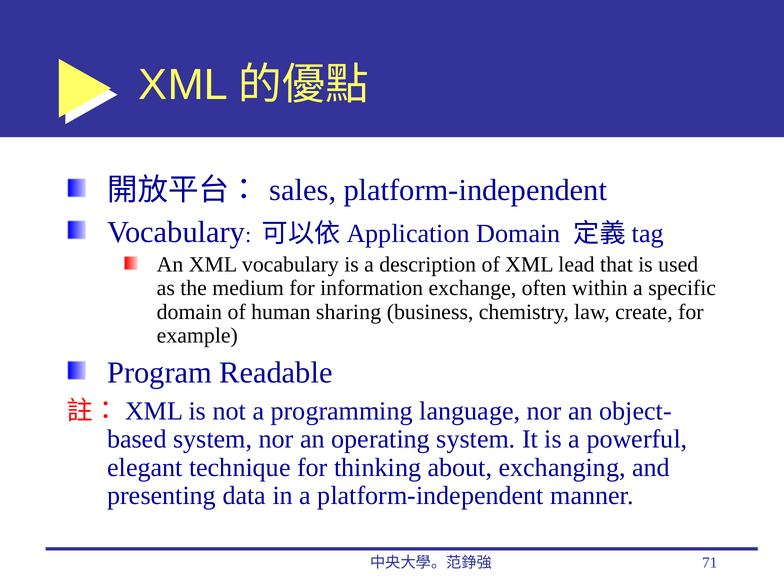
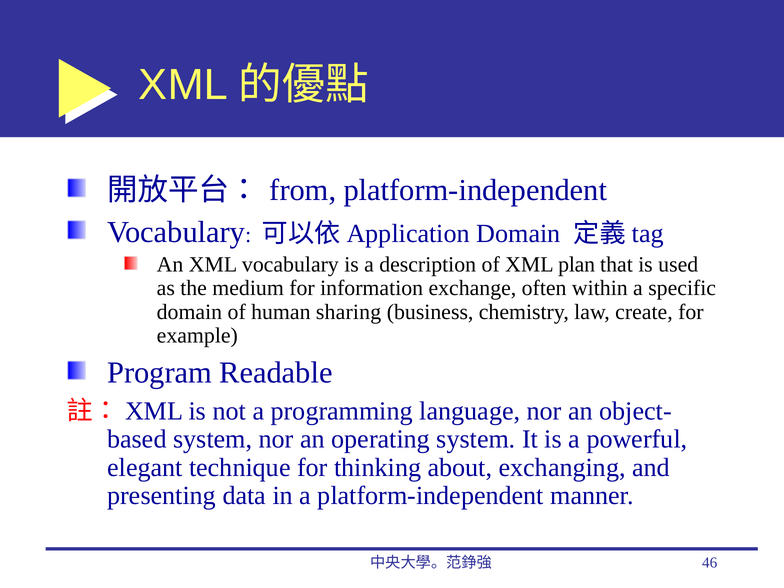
sales: sales -> from (303, 190)
lead: lead -> plan (577, 265)
71: 71 -> 46 (710, 563)
